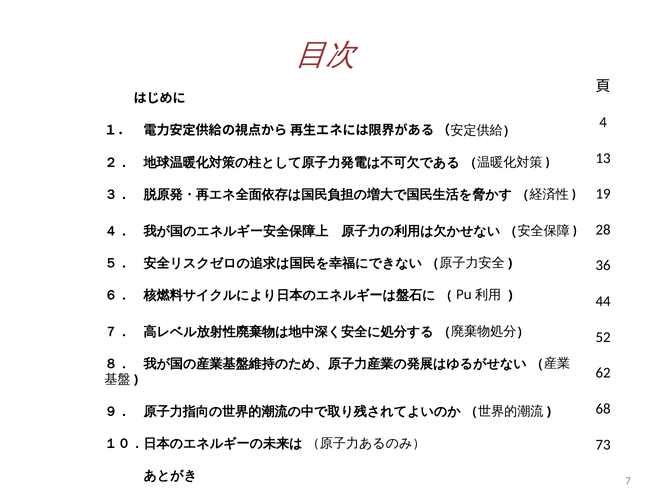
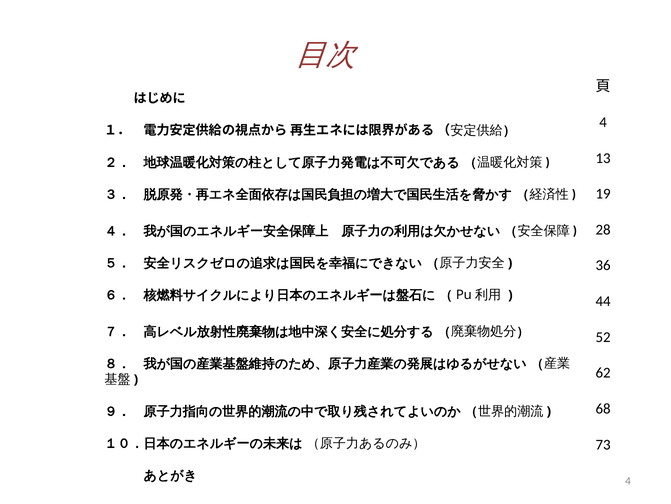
7: 7 -> 4 (628, 480)
